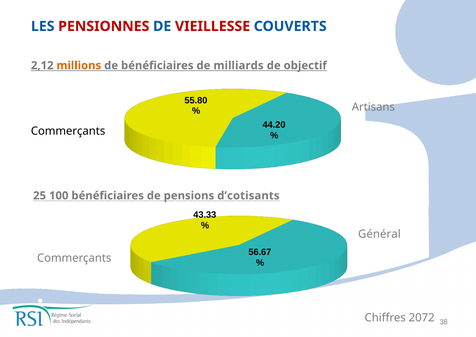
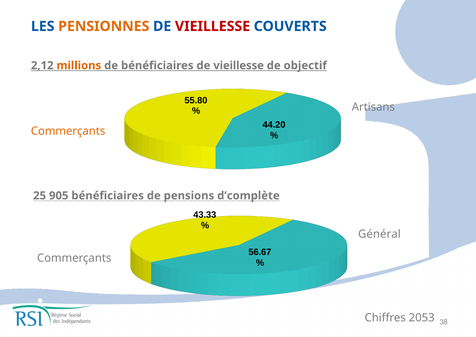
PENSIONNES colour: red -> orange (104, 26)
bénéficiaires de milliards: milliards -> vieillesse (239, 65)
Commerçants colour: black -> orange (68, 131)
100: 100 -> 905 (59, 196)
d’cotisants: d’cotisants -> d’complète (248, 196)
2072: 2072 -> 2053 (422, 317)
